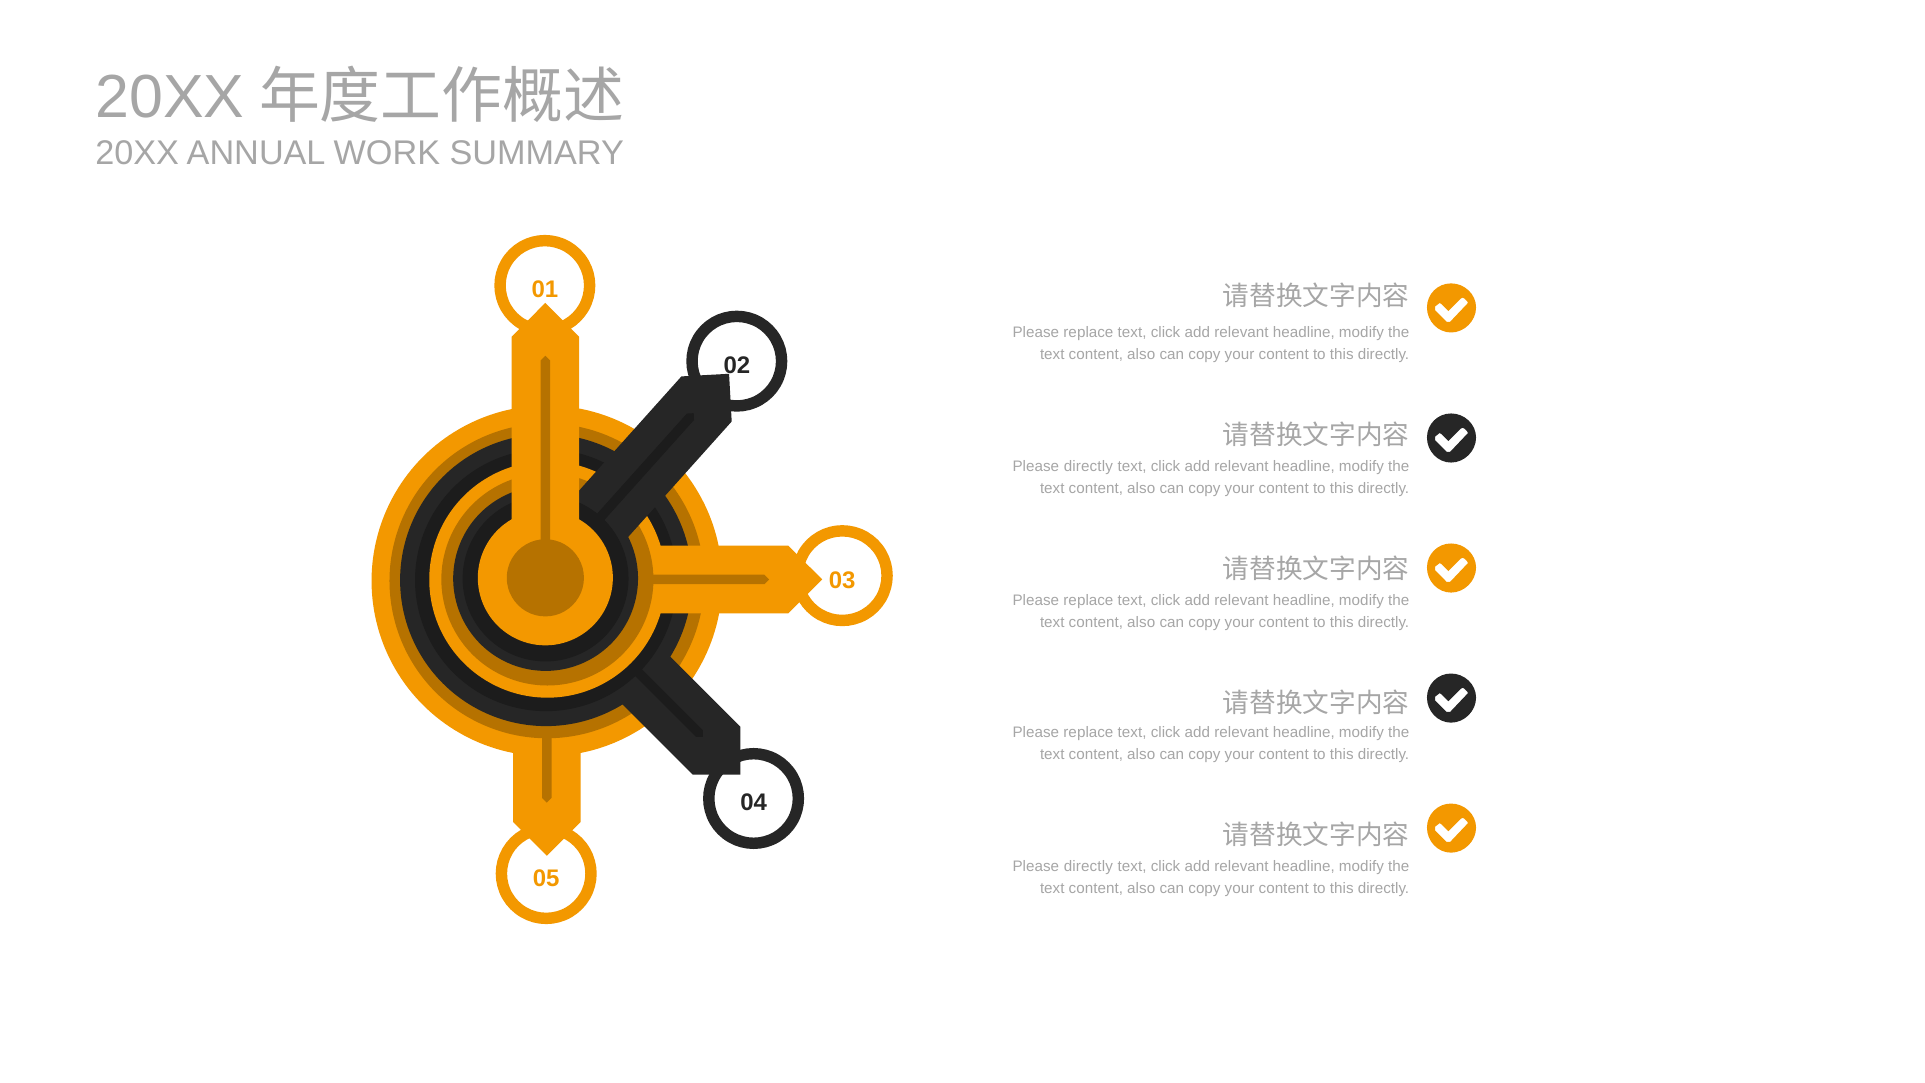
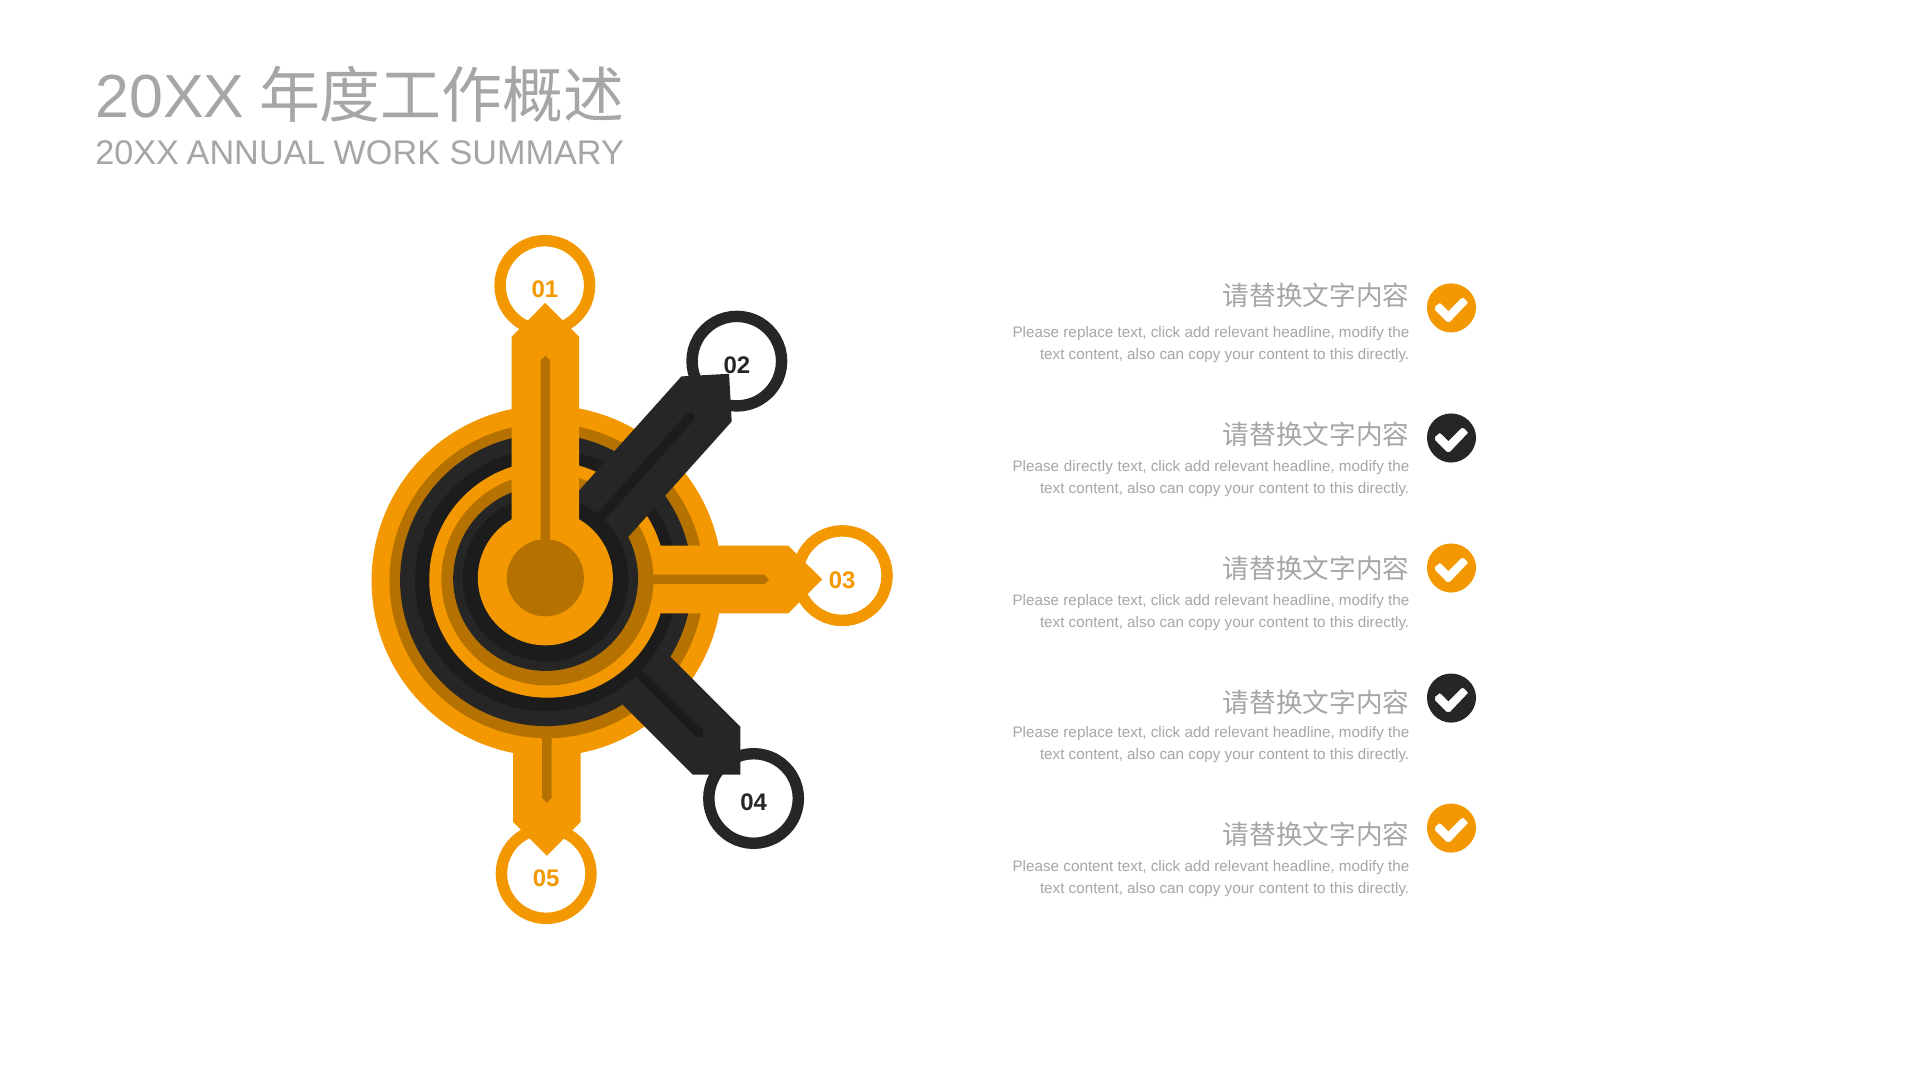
directly: directly -> content (1088, 866)
